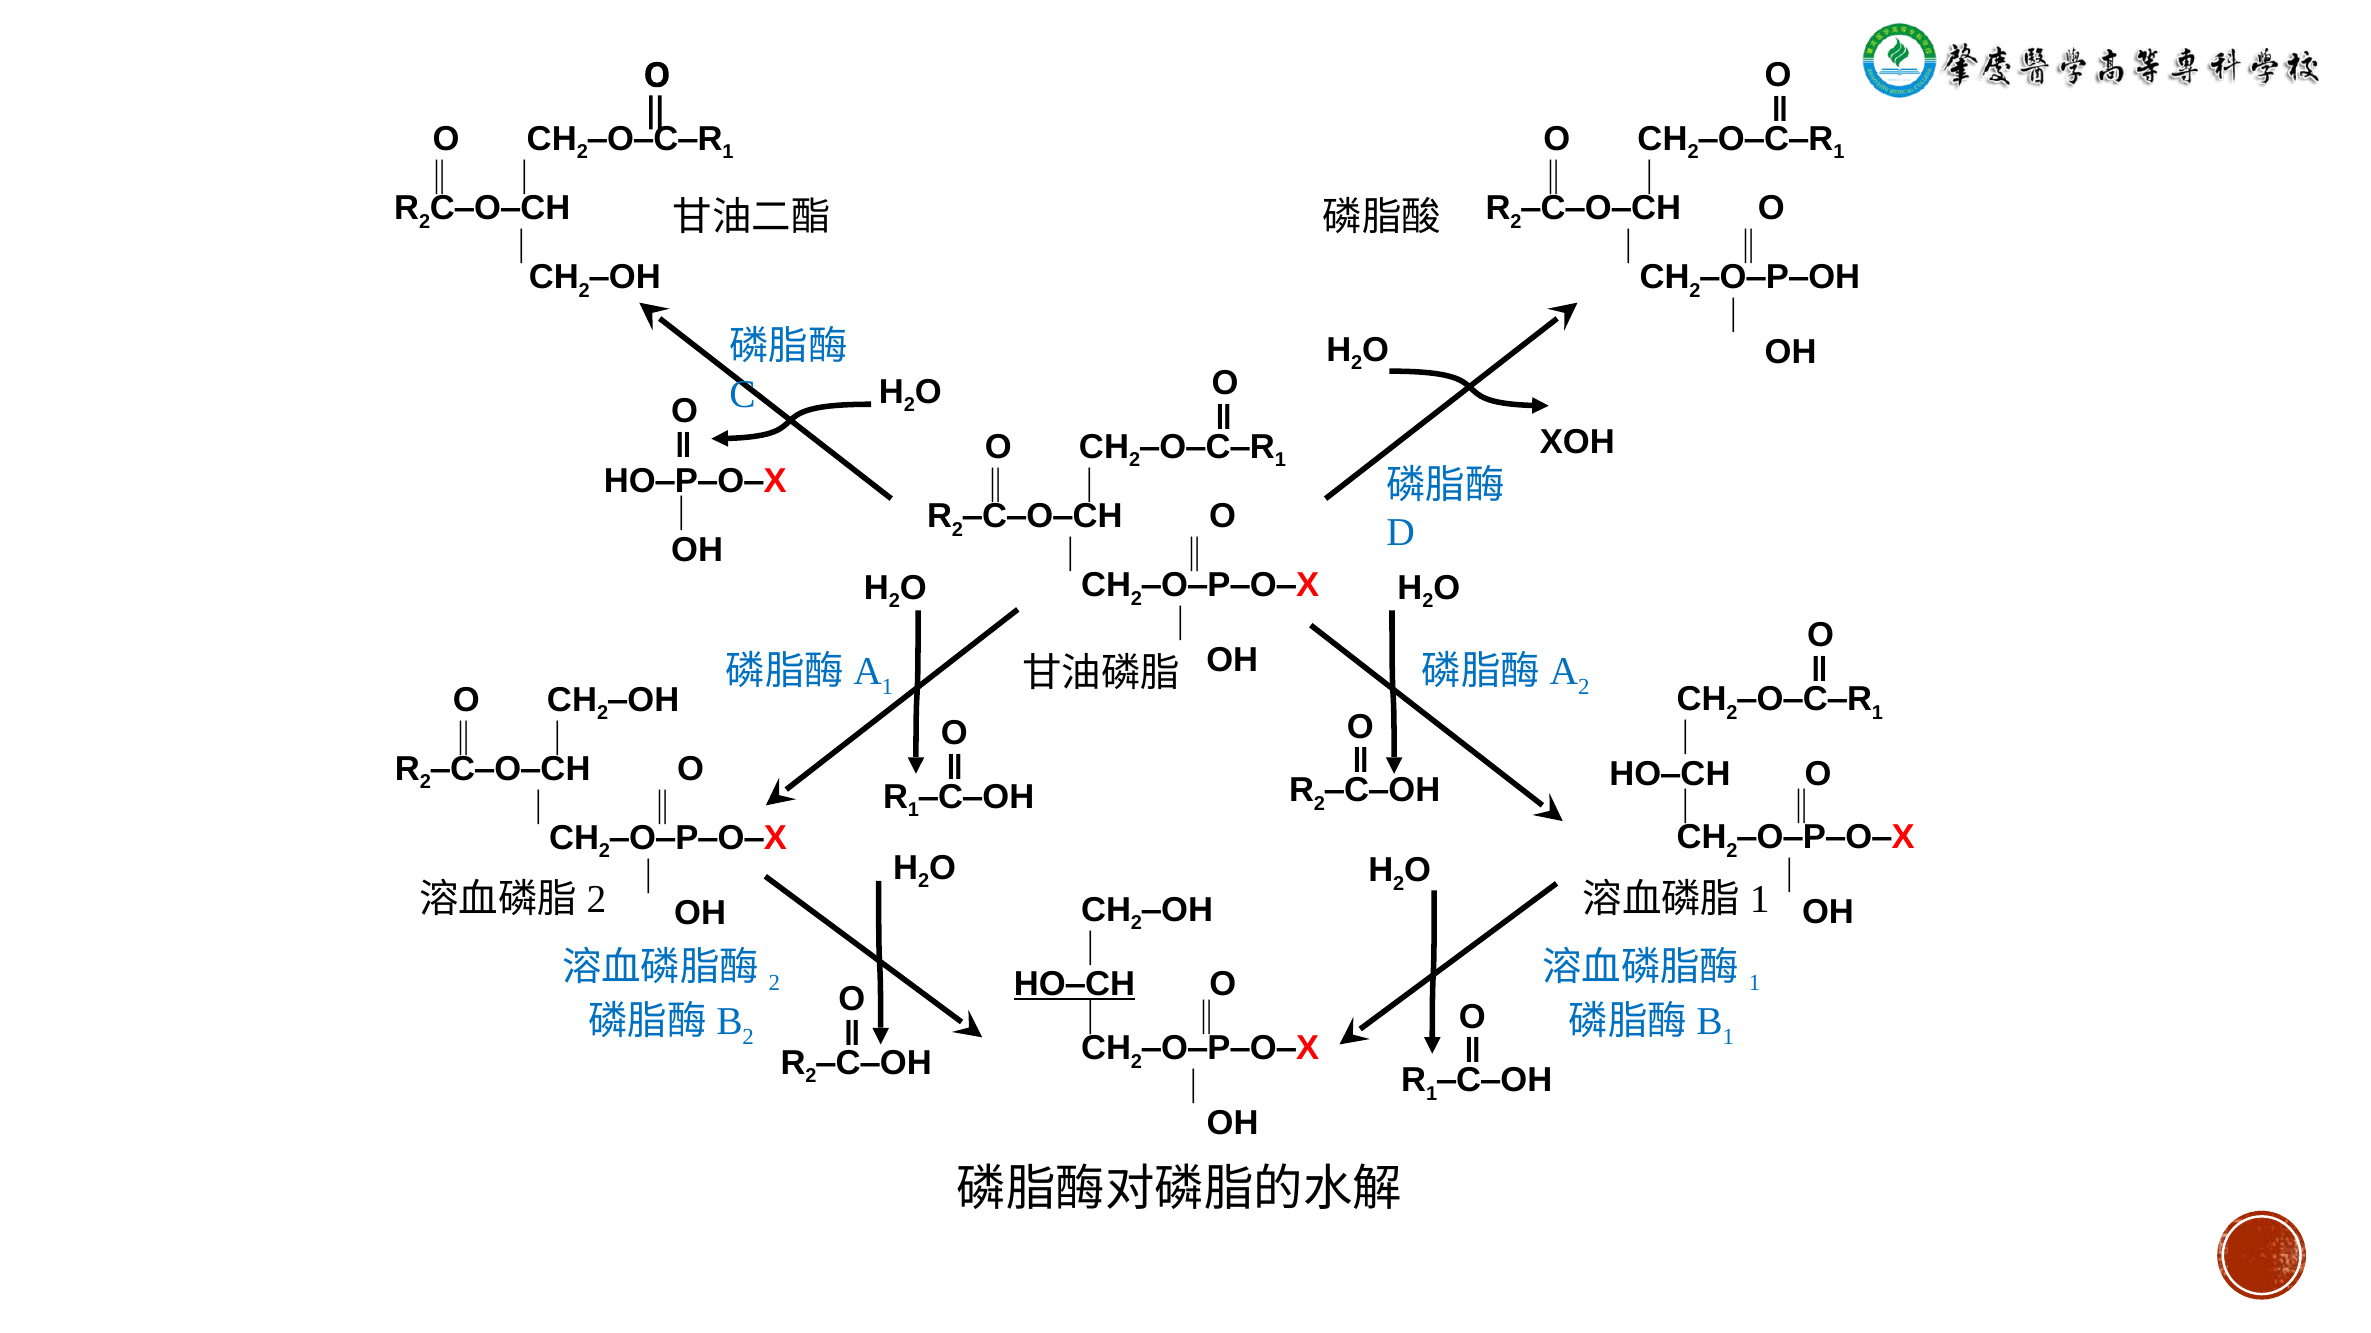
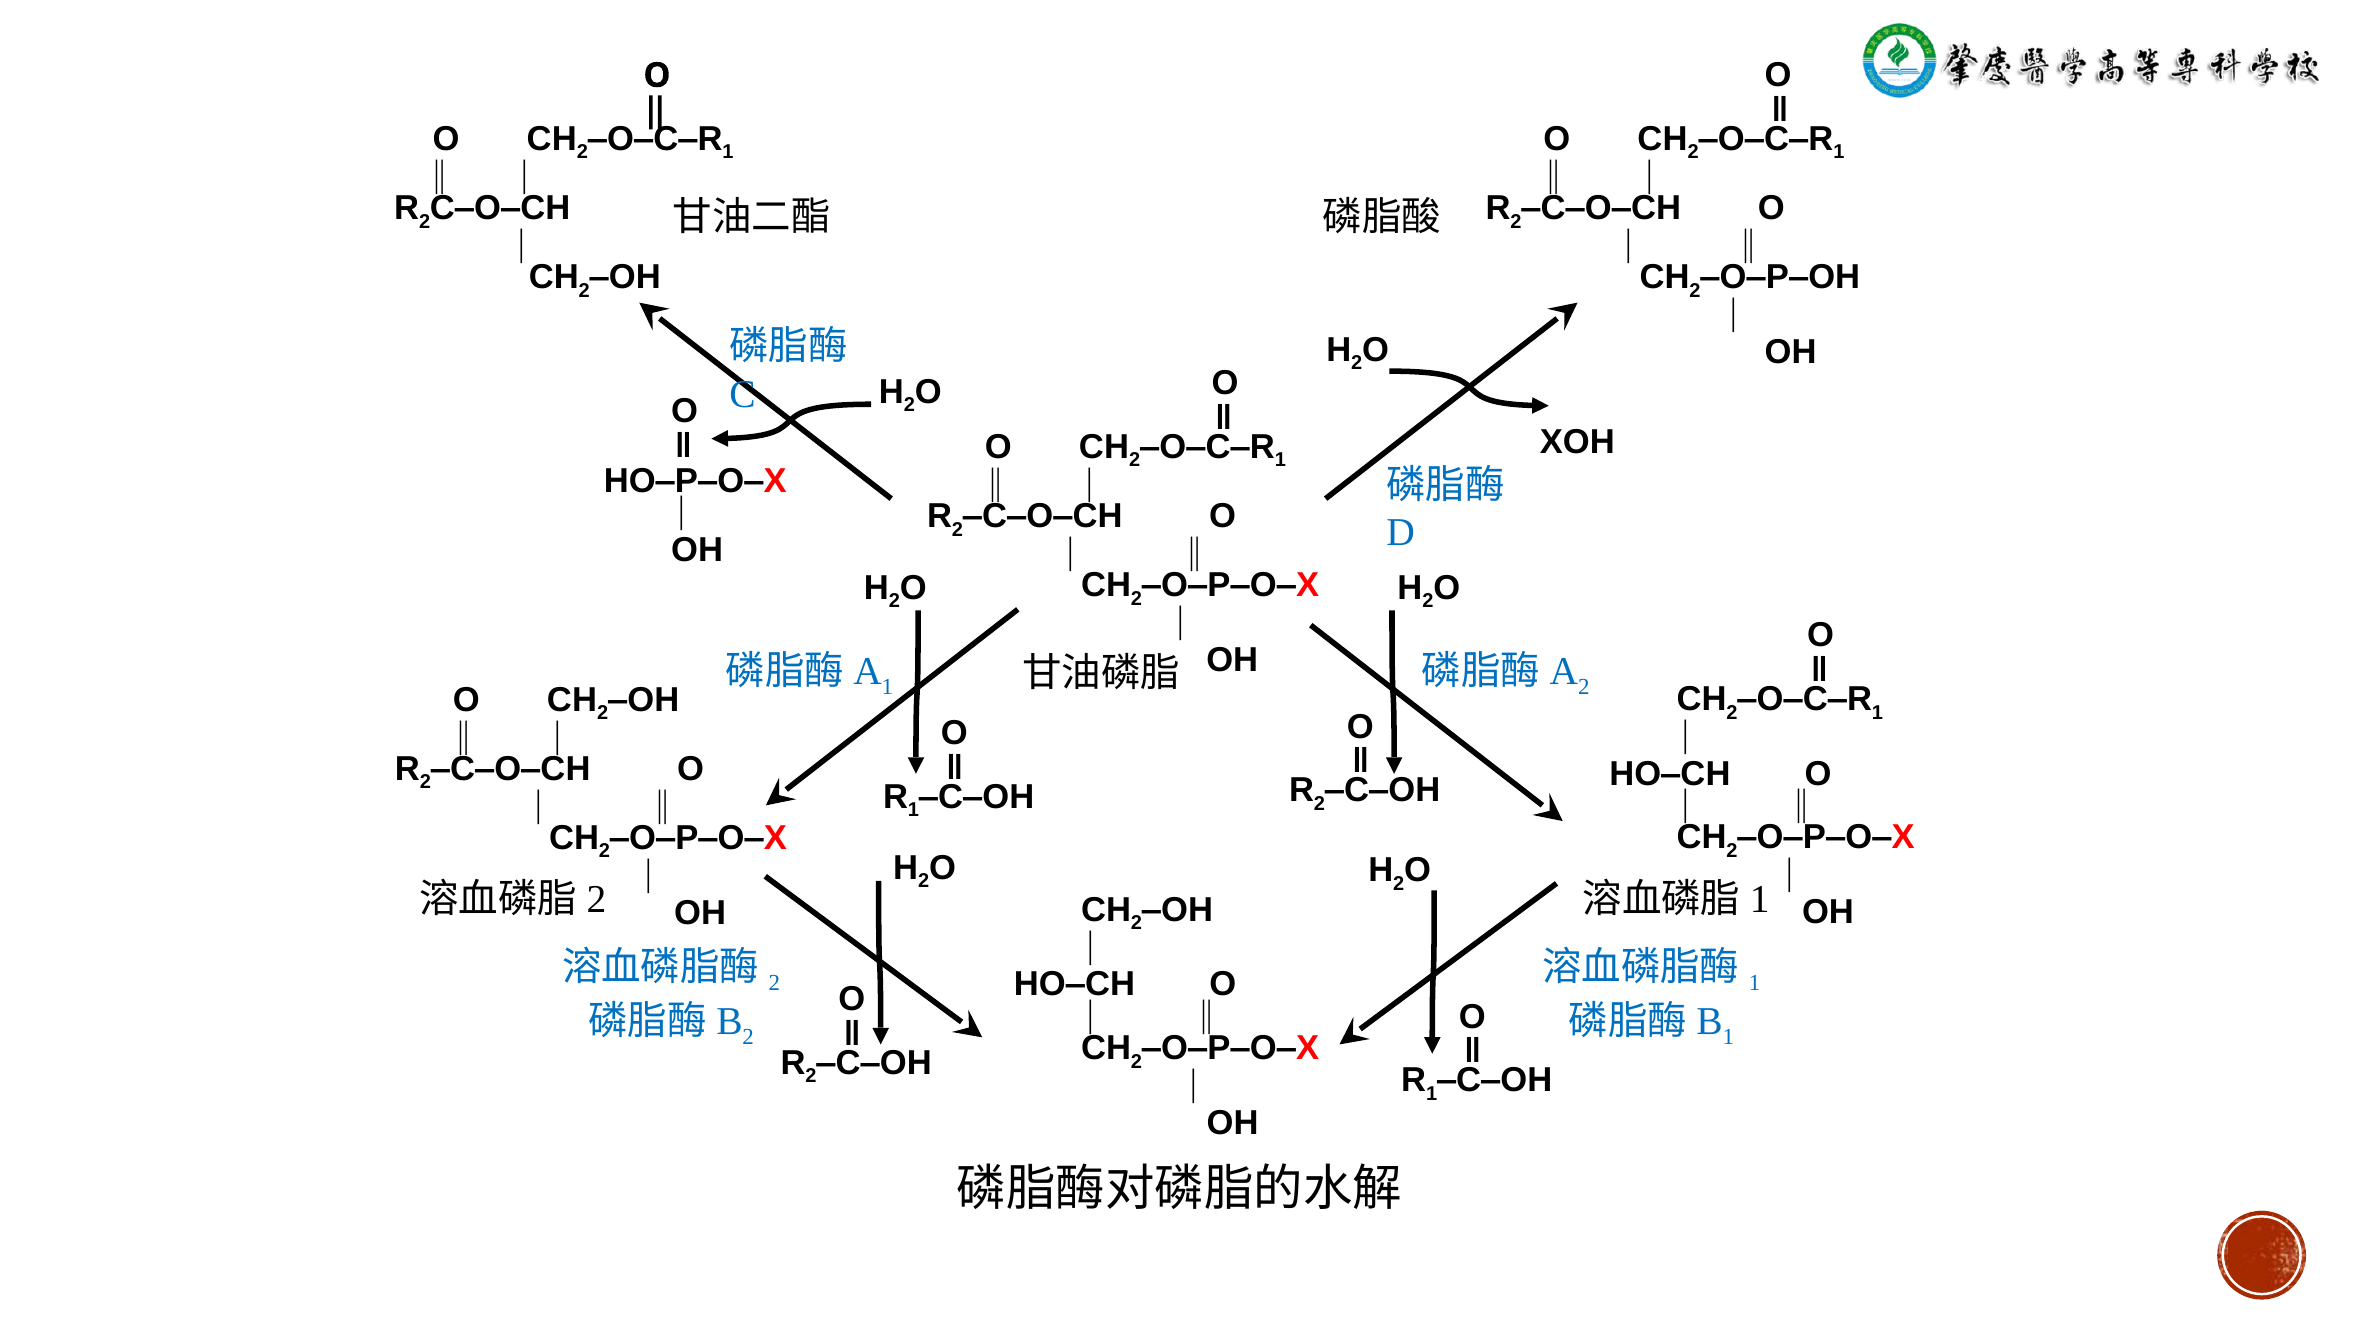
HO‒CH underline: present -> none (1075, 985)
